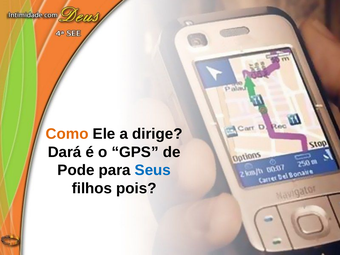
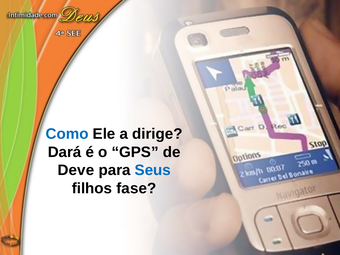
Como colour: orange -> blue (67, 134)
Pode: Pode -> Deve (76, 170)
pois: pois -> fase (136, 188)
